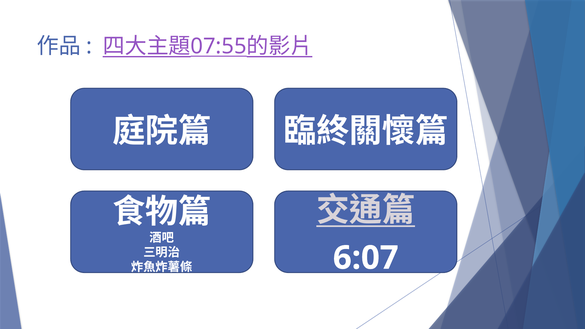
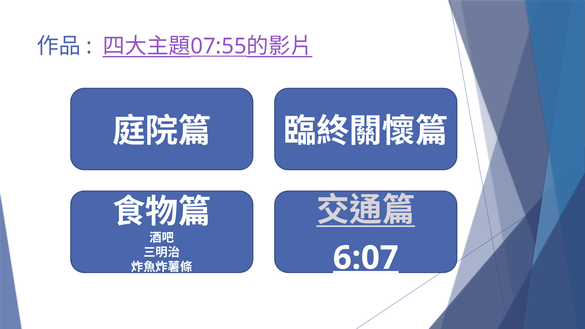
6:07 underline: none -> present (366, 258)
